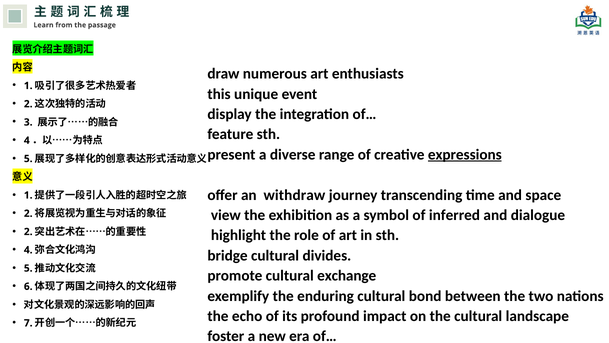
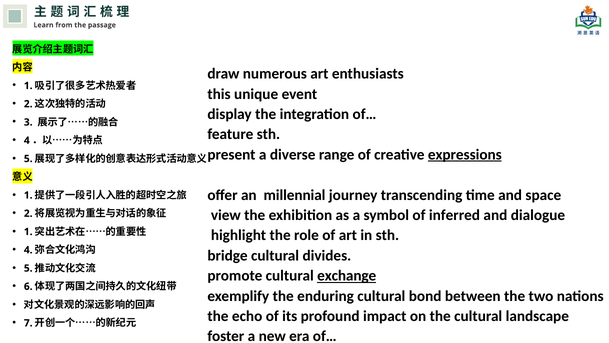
withdraw: withdraw -> millennial (294, 195)
2: 2 -> 1 (28, 231)
exchange underline: none -> present (347, 275)
